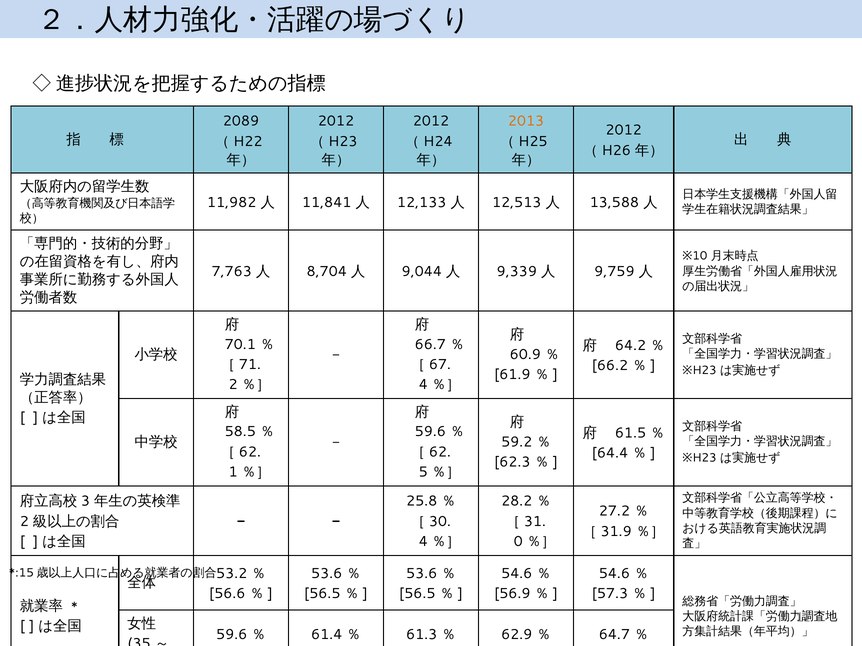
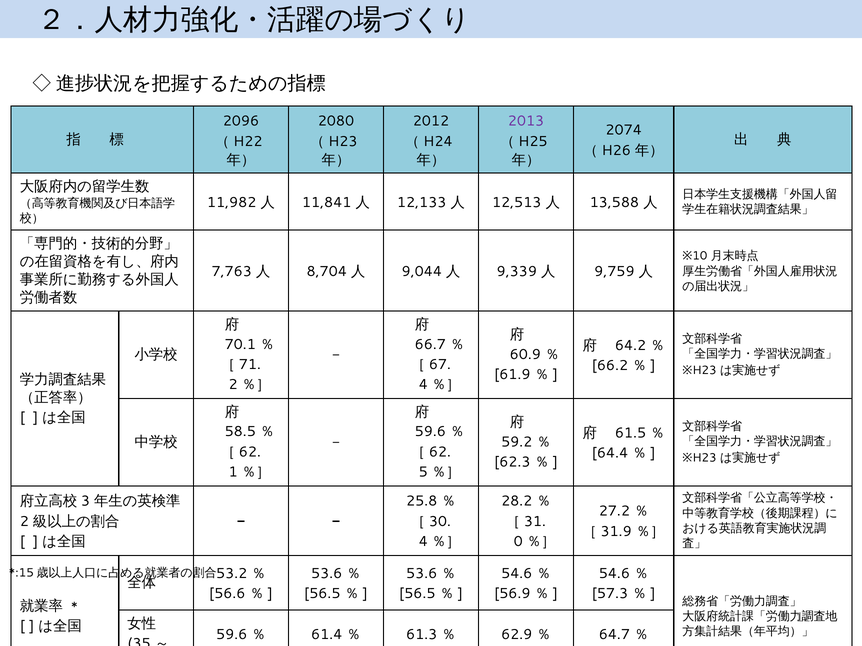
2089: 2089 -> 2096 (241, 121)
2012: 2012 -> 2080 (336, 121)
2013 colour: orange -> purple (526, 121)
2012: 2012 -> 2074 (624, 130)
